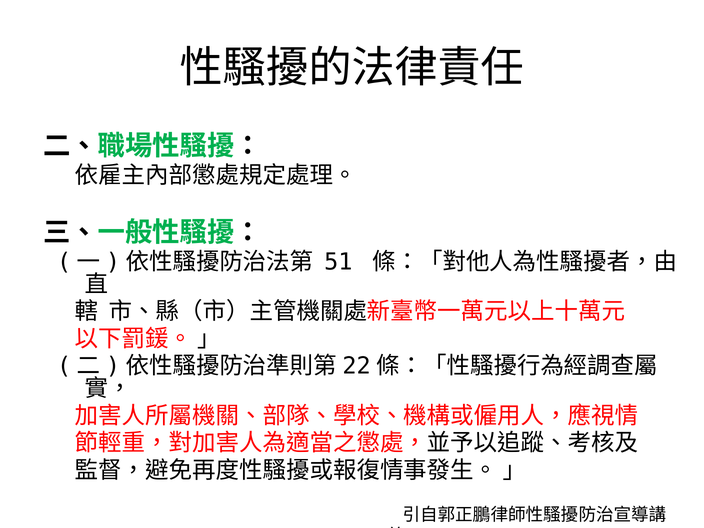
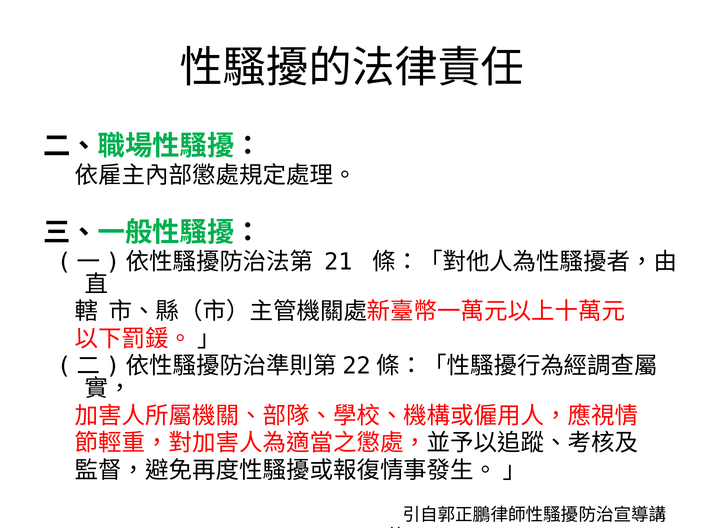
51: 51 -> 21 (338, 262)
